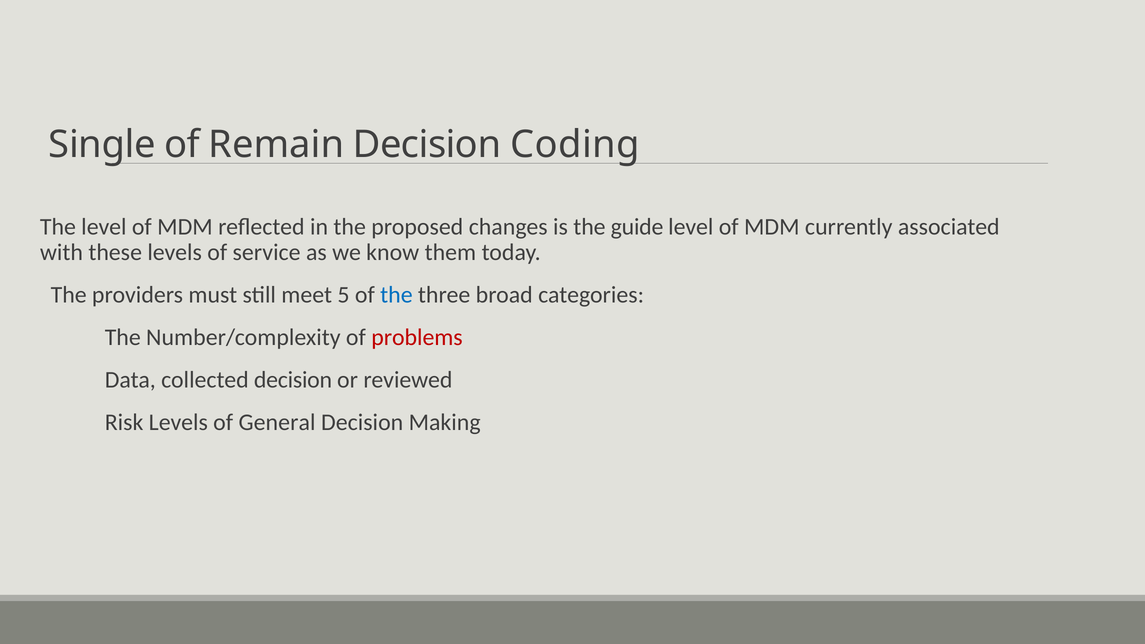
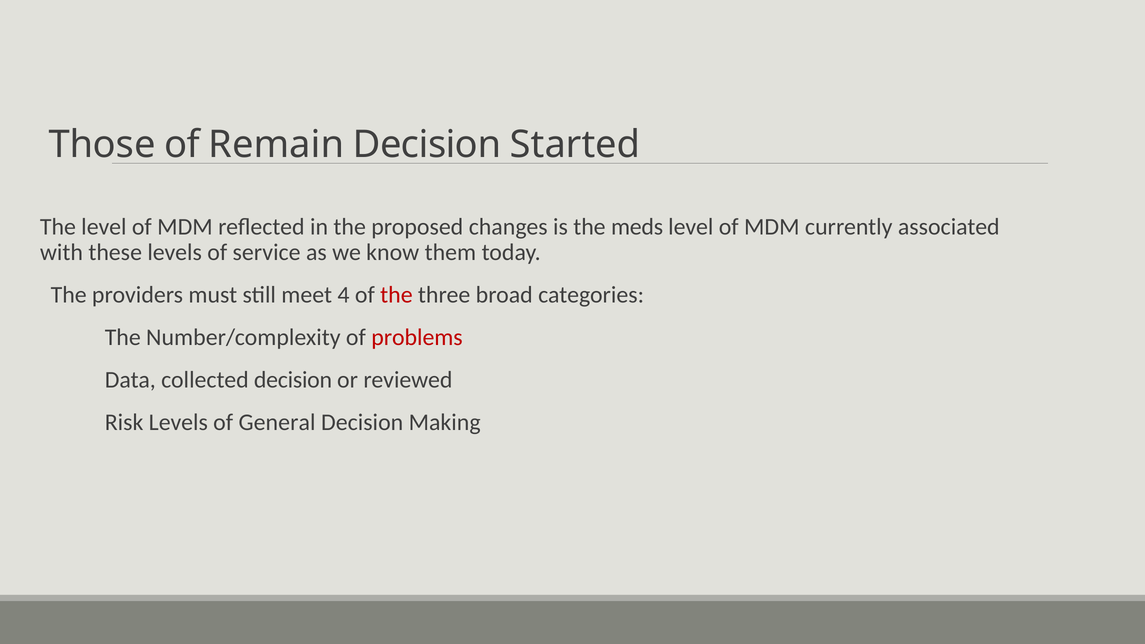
Single: Single -> Those (102, 145)
Coding: Coding -> Started (575, 145)
guide: guide -> meds (637, 227)
5: 5 -> 4 (344, 295)
the colour: blue -> red (396, 295)
